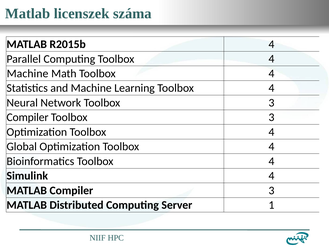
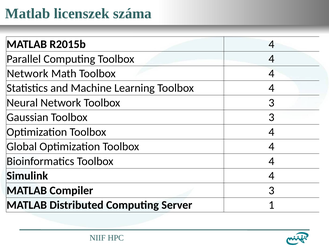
Machine: Machine -> Network (28, 73)
Compiler: Compiler -> Gaussian (27, 117)
